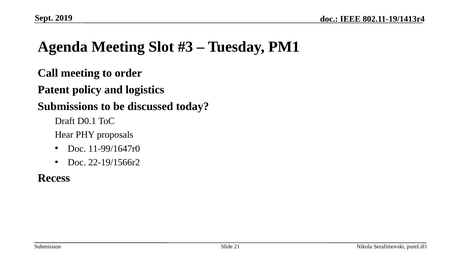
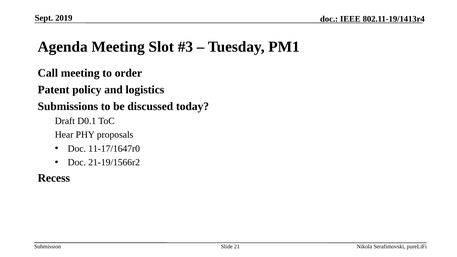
11-99/1647r0: 11-99/1647r0 -> 11-17/1647r0 (114, 149)
22-19/1566r2: 22-19/1566r2 -> 21-19/1566r2 (114, 162)
